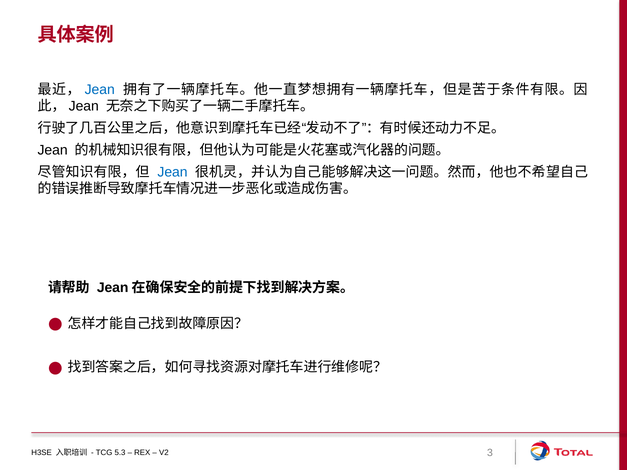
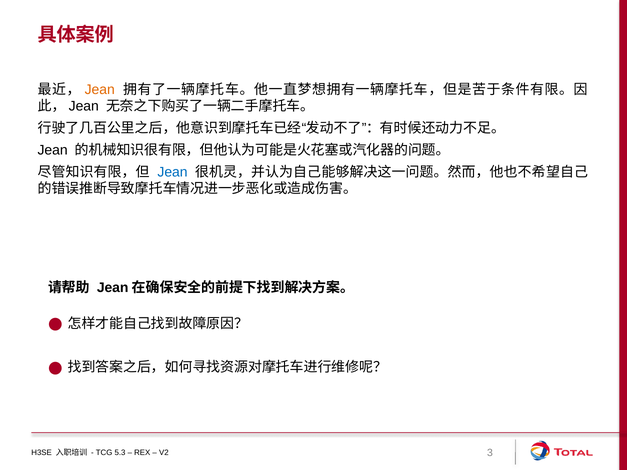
Jean colour: blue -> orange (100, 90)
